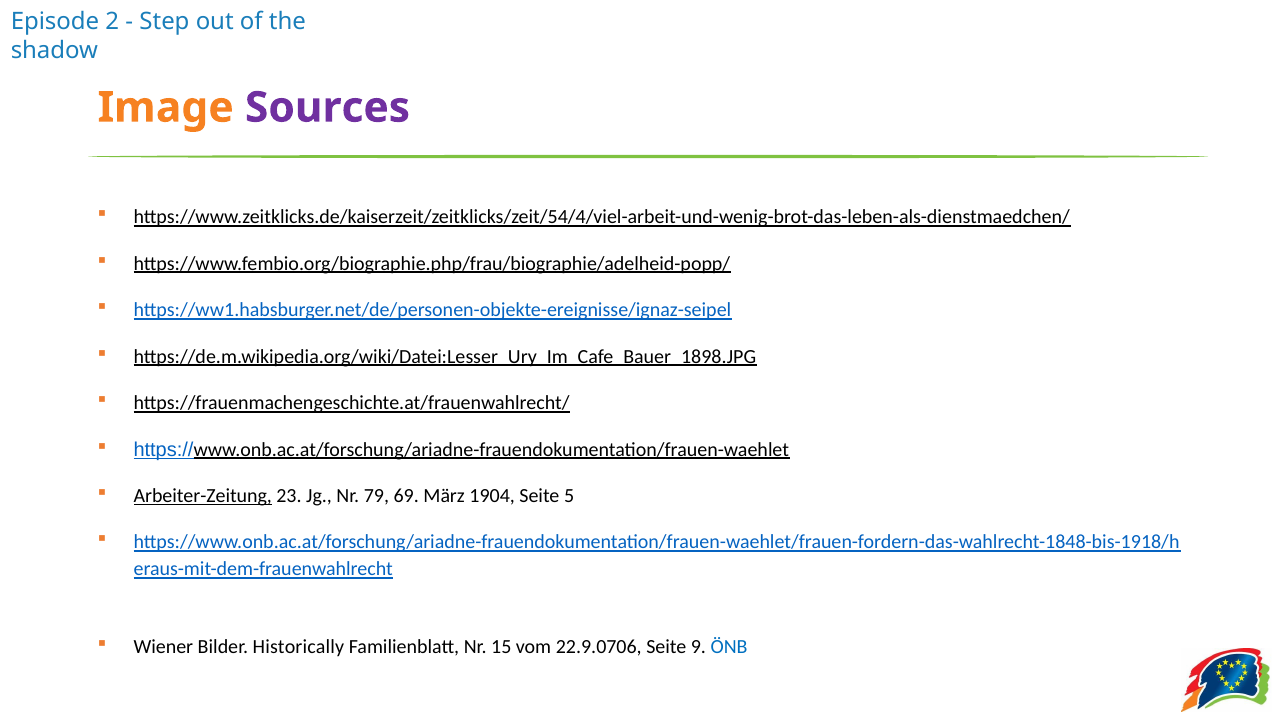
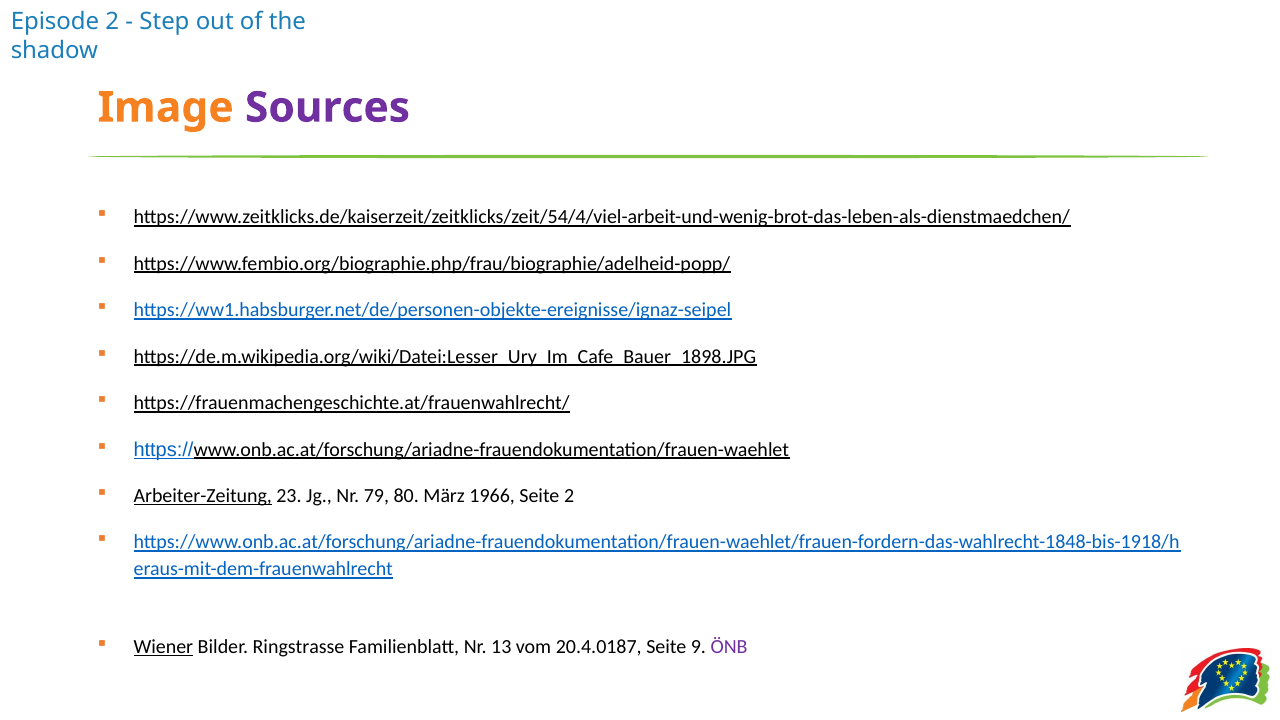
69: 69 -> 80 (406, 496)
1904: 1904 -> 1966 (492, 496)
Seite 5: 5 -> 2 (569, 496)
Wiener underline: none -> present (163, 647)
Historically: Historically -> Ringstrasse (299, 647)
15: 15 -> 13 (501, 647)
22.9.0706: 22.9.0706 -> 20.4.0187 (599, 647)
ÖNB colour: blue -> purple (729, 647)
